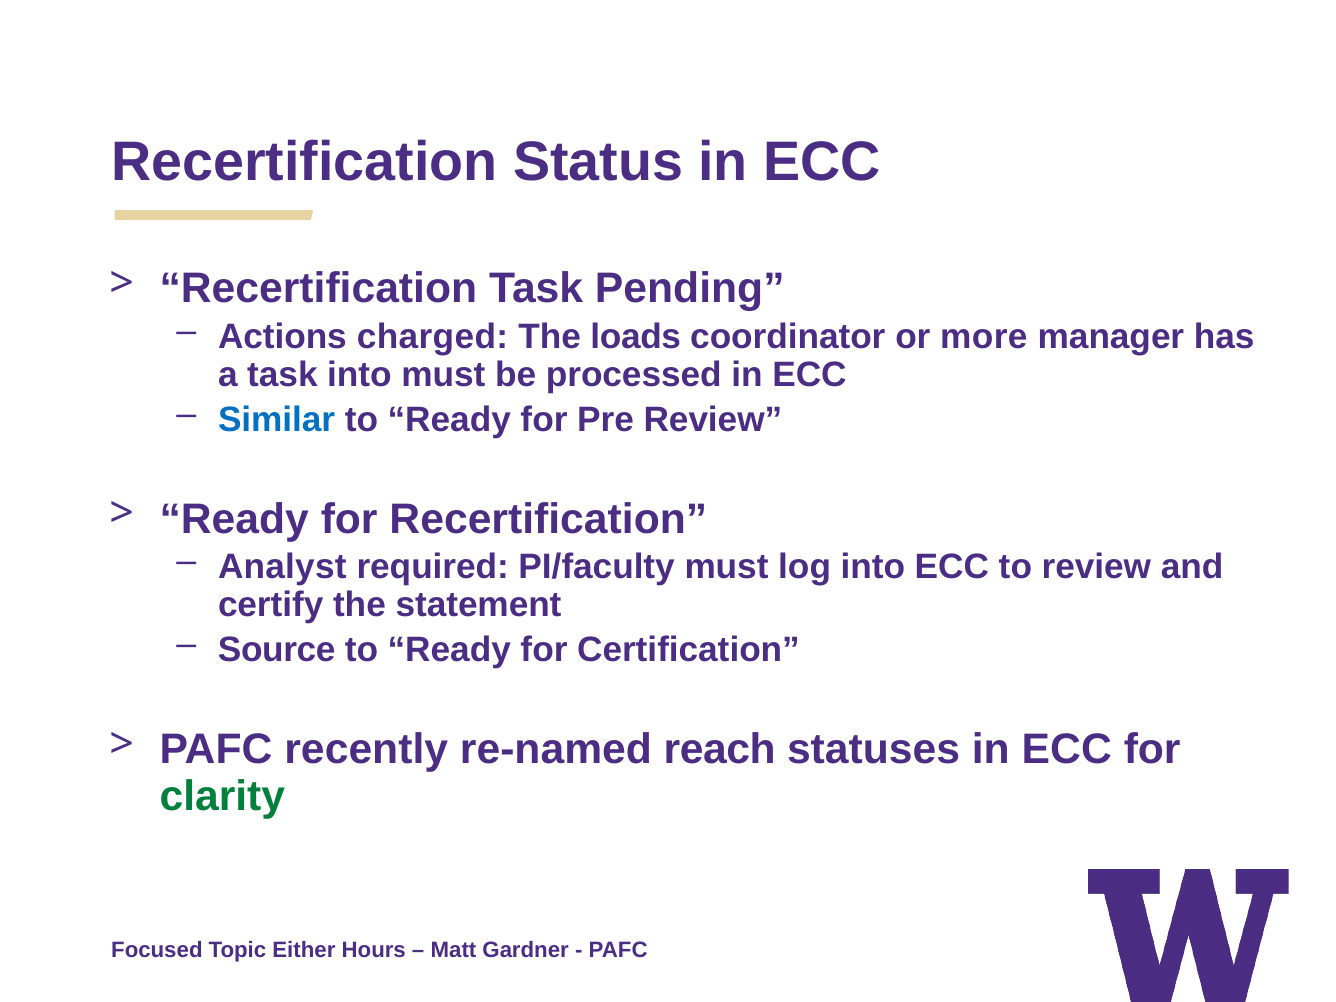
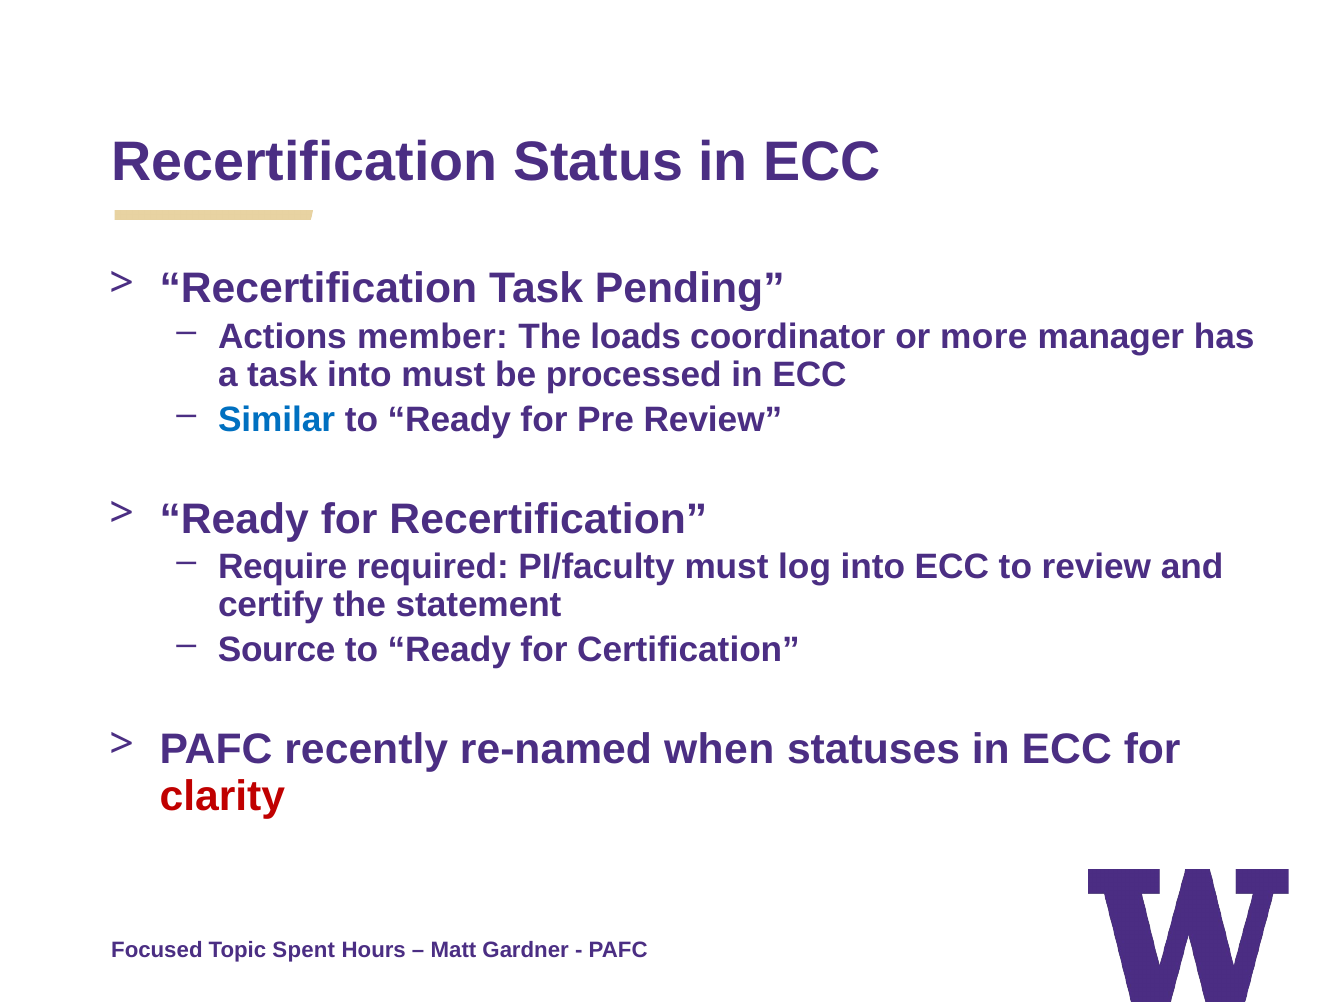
charged: charged -> member (433, 337)
Analyst: Analyst -> Require (283, 567)
reach: reach -> when (719, 750)
clarity colour: green -> red (222, 796)
Either: Either -> Spent (304, 951)
